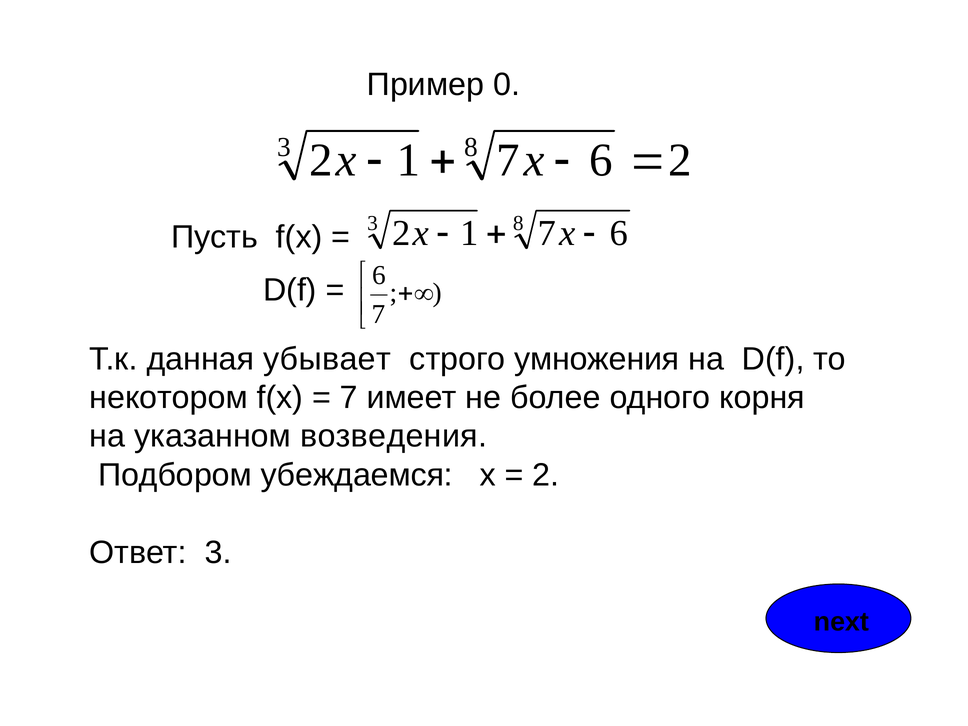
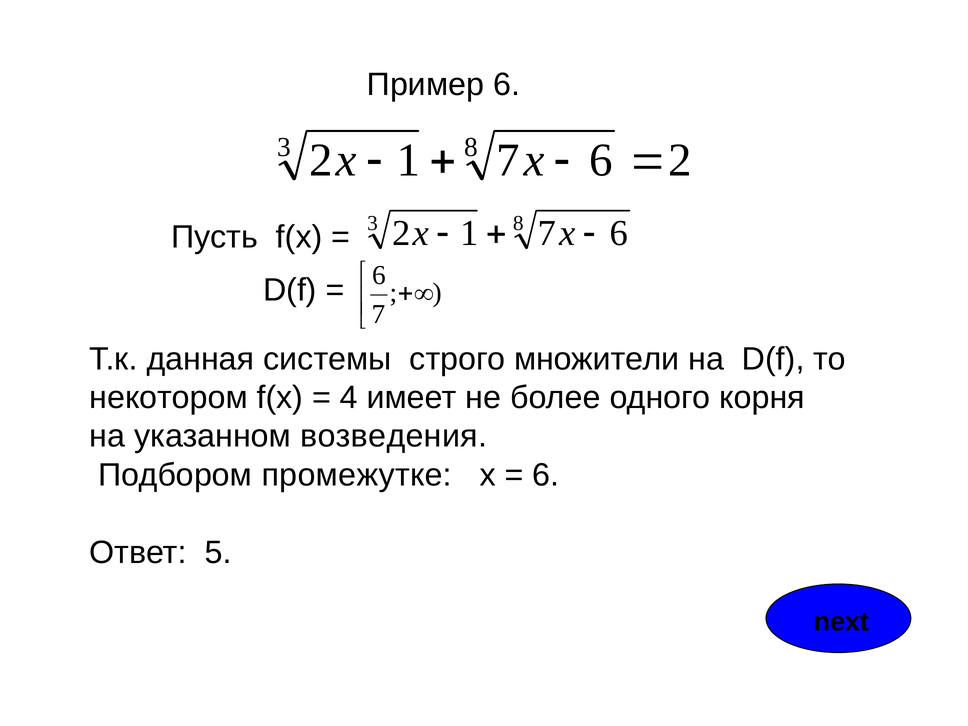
Пример 0: 0 -> 6 (507, 85)
убывает: убывает -> системы (327, 359)
умножения: умножения -> множители (597, 359)
7: 7 -> 4 (349, 398)
убеждаемся: убеждаемся -> промежутке (357, 475)
2: 2 -> 6 (546, 475)
Ответ 3: 3 -> 5 (218, 552)
